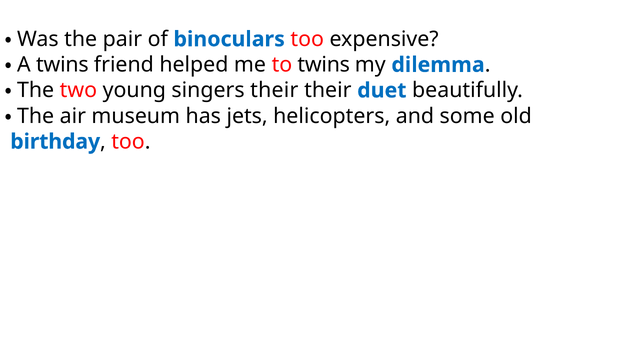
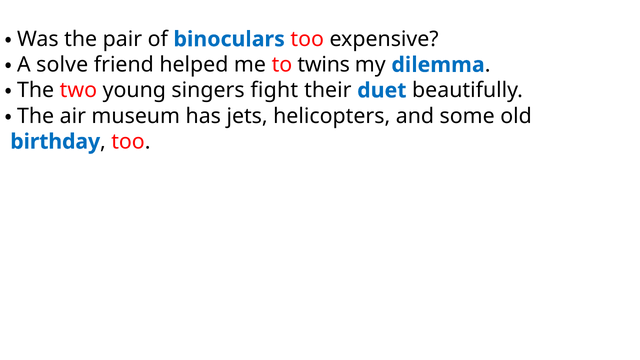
twins: twins -> solve (62, 65)
singers their: their -> fight (274, 90)
